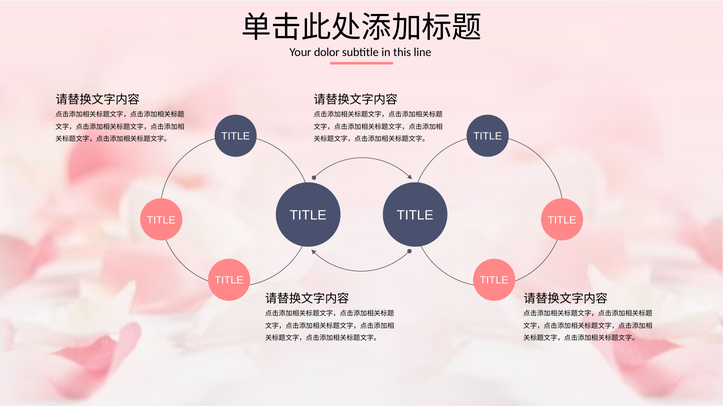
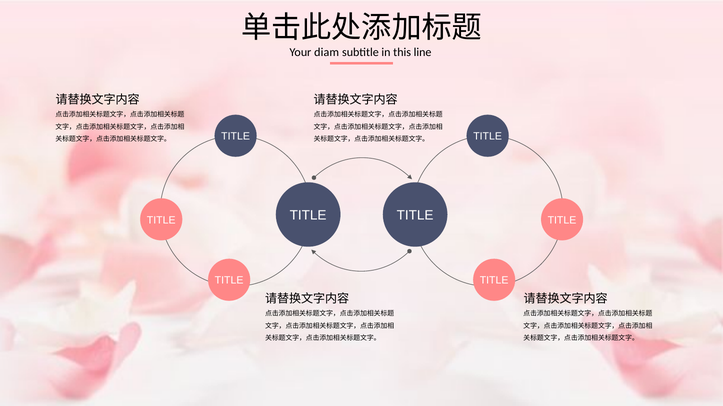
dolor: dolor -> diam (327, 52)
